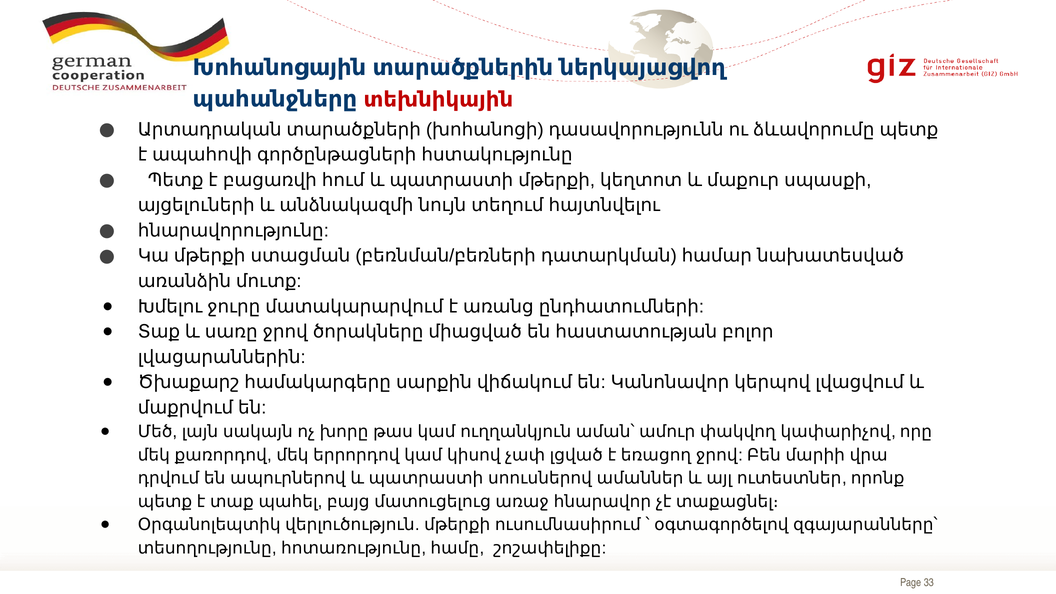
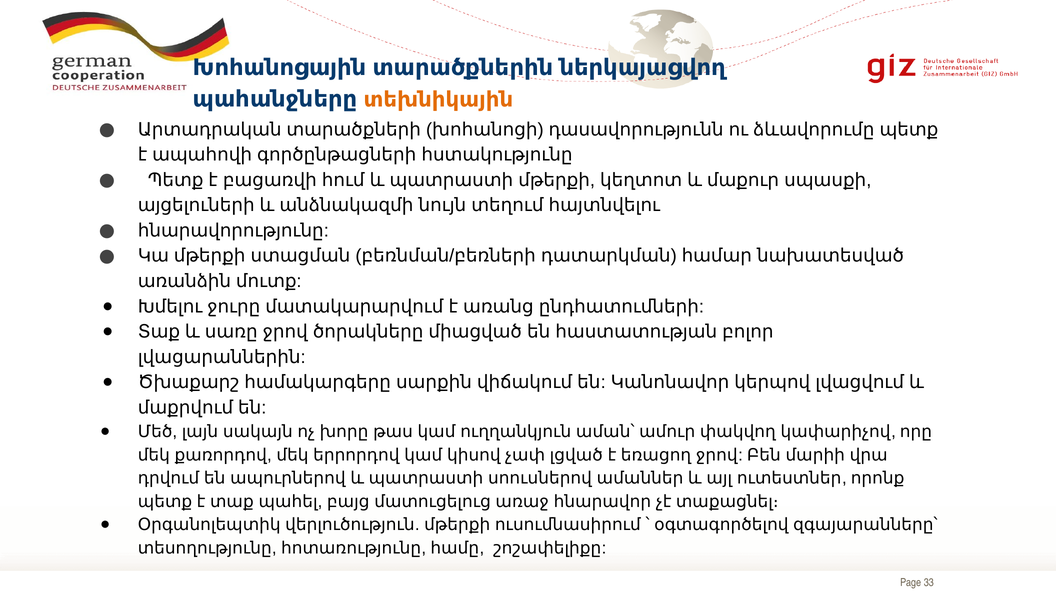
տեխնիկային colour: red -> orange (438, 99)
